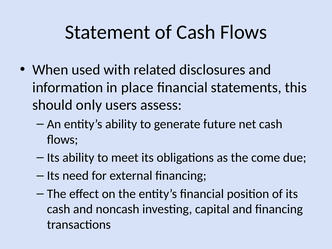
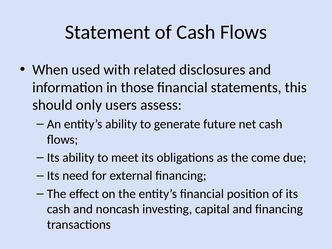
place: place -> those (137, 87)
